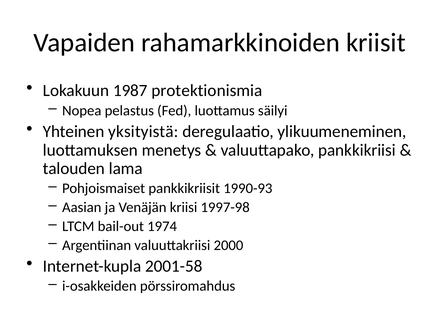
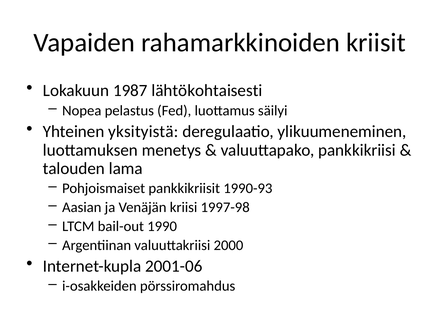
protektionismia: protektionismia -> lähtökohtaisesti (207, 91)
1974: 1974 -> 1990 (162, 226)
2001-58: 2001-58 -> 2001-06 (174, 266)
